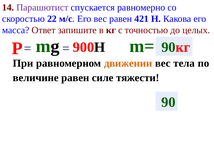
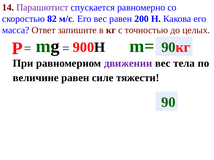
22: 22 -> 82 (52, 19)
421: 421 -> 200 (142, 19)
движении colour: orange -> purple (128, 63)
